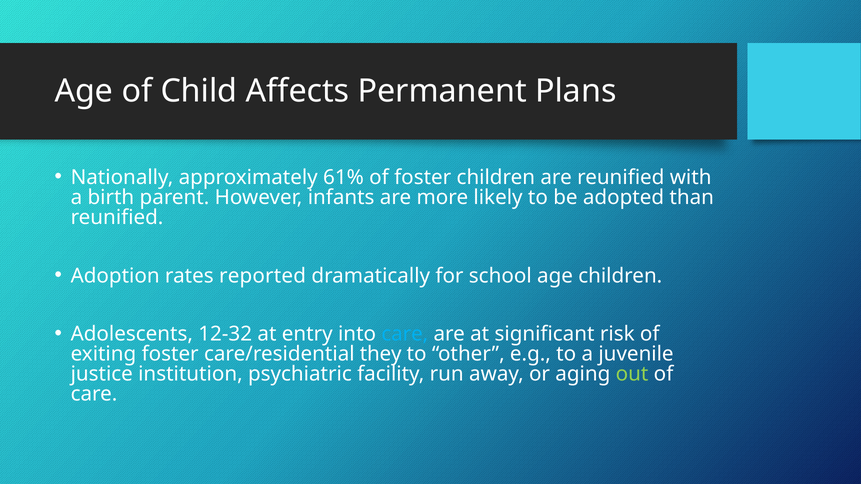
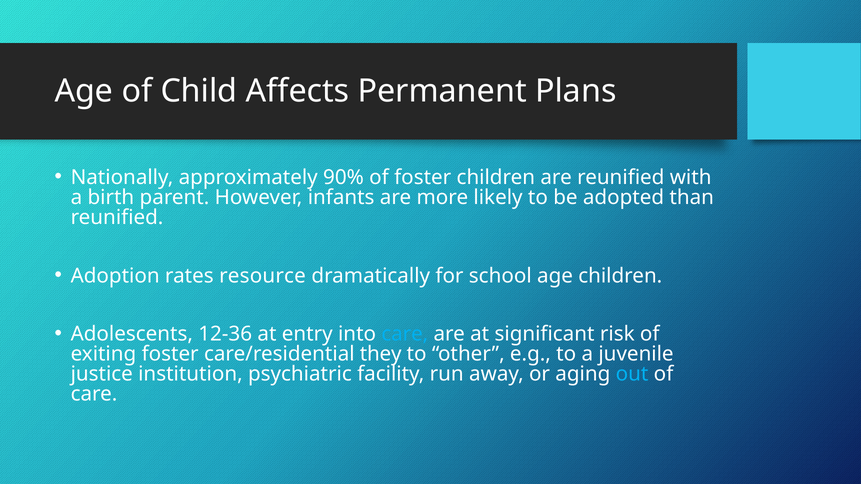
61%: 61% -> 90% (343, 177)
reported: reported -> resource (262, 276)
12-32: 12-32 -> 12-36 (225, 334)
out colour: light green -> light blue (632, 374)
